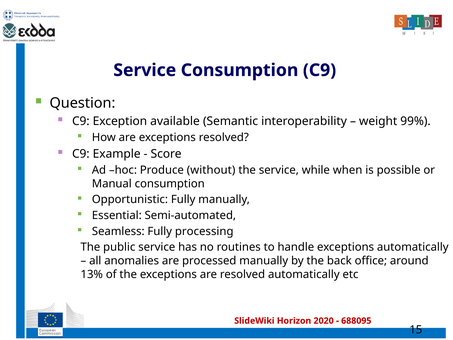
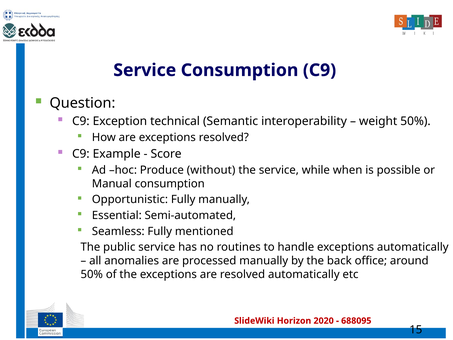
available: available -> technical (175, 121)
weight 99%: 99% -> 50% (415, 121)
processing: processing -> mentioned (204, 231)
13%: 13% -> 50% (92, 274)
